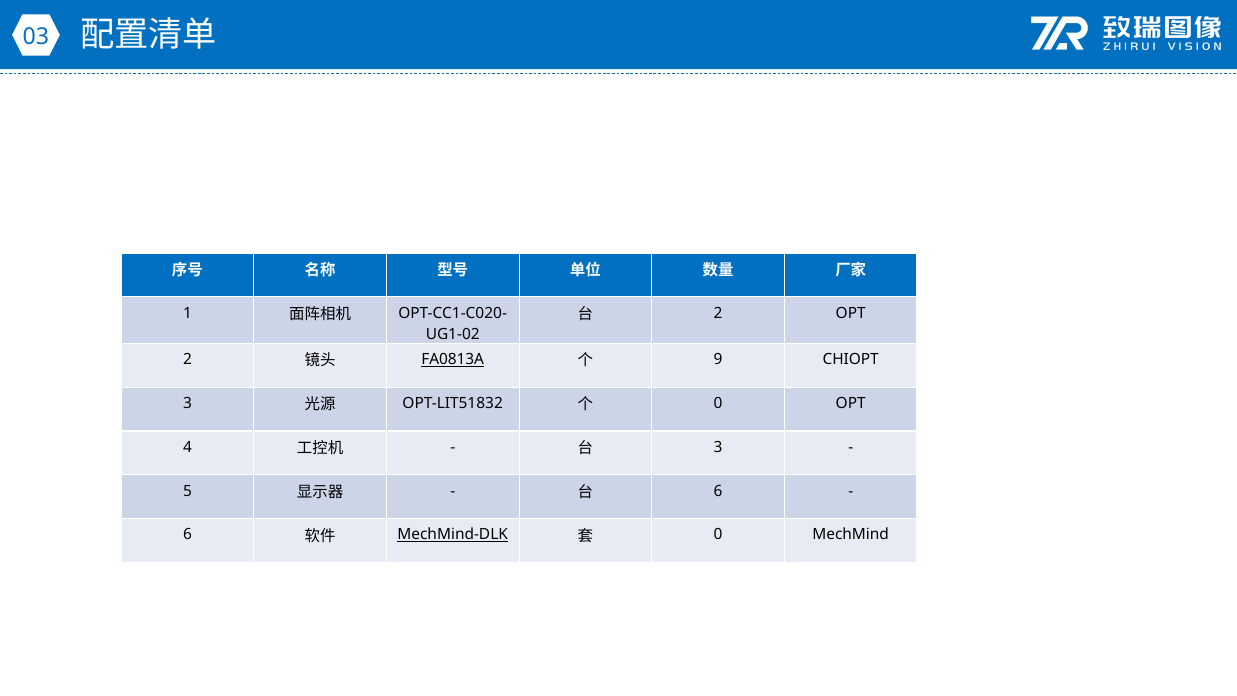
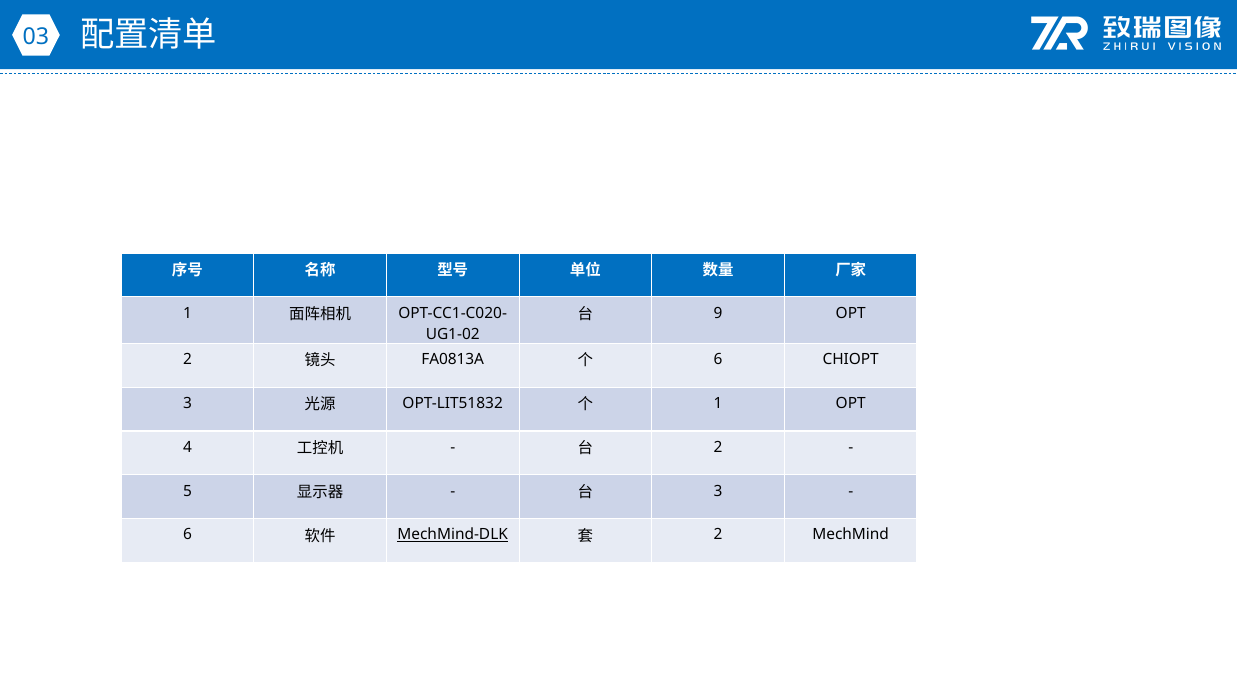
2: 2 -> 9 (718, 313)
FA0813A underline: present -> none (453, 359)
9: 9 -> 6 (718, 359)
0: 0 -> 1 (718, 403)
3: 3 -> 2 (718, 447)
6: 6 -> 3 (718, 491)
0: 0 -> 2 (718, 535)
